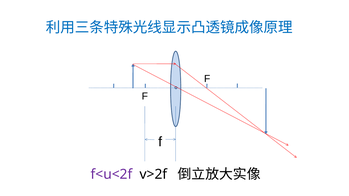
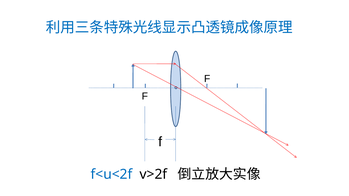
f<u<2f colour: purple -> blue (111, 175)
